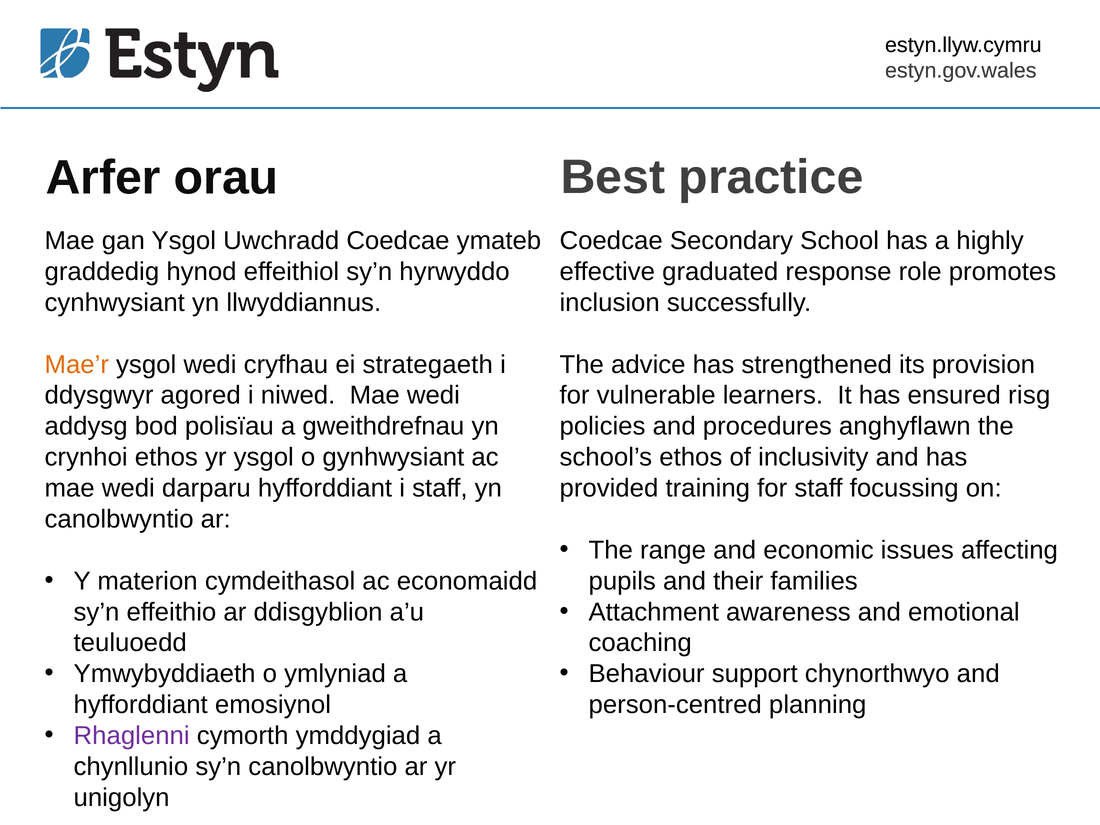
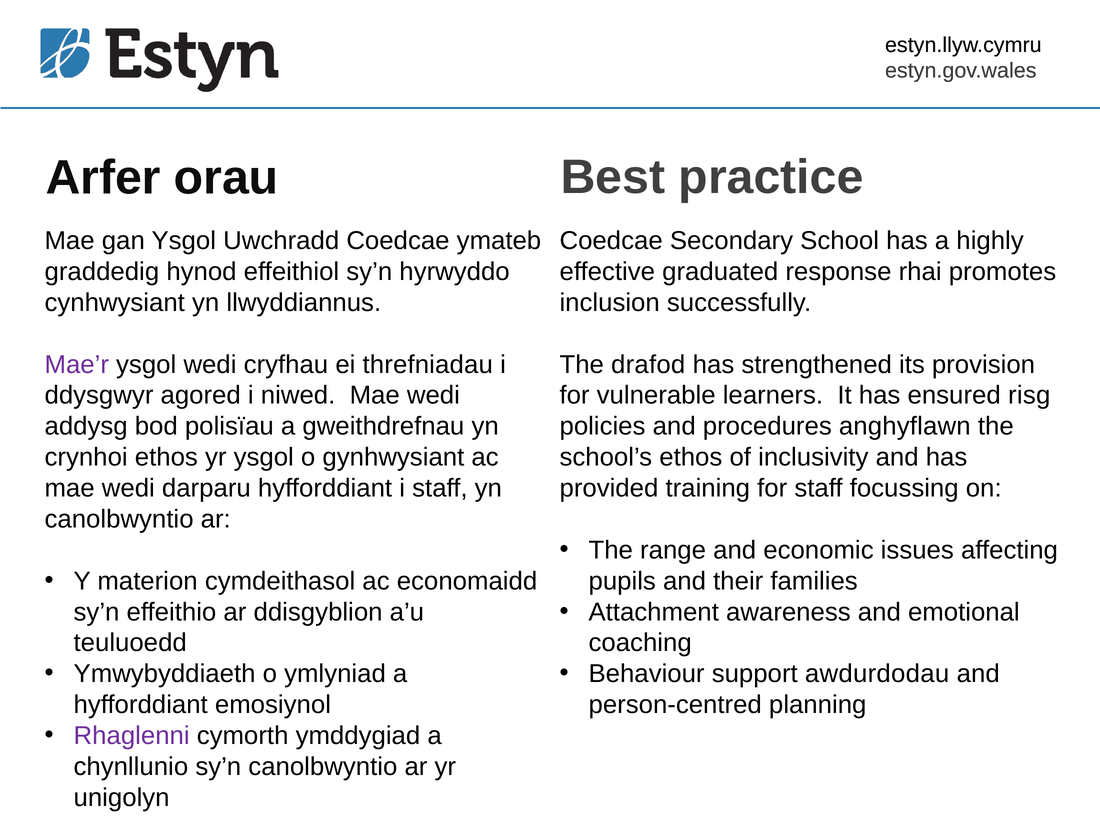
role: role -> rhai (920, 272)
Mae’r colour: orange -> purple (77, 365)
strategaeth: strategaeth -> threfniadau (428, 365)
advice: advice -> drafod (648, 365)
chynorthwyo: chynorthwyo -> awdurdodau (877, 674)
